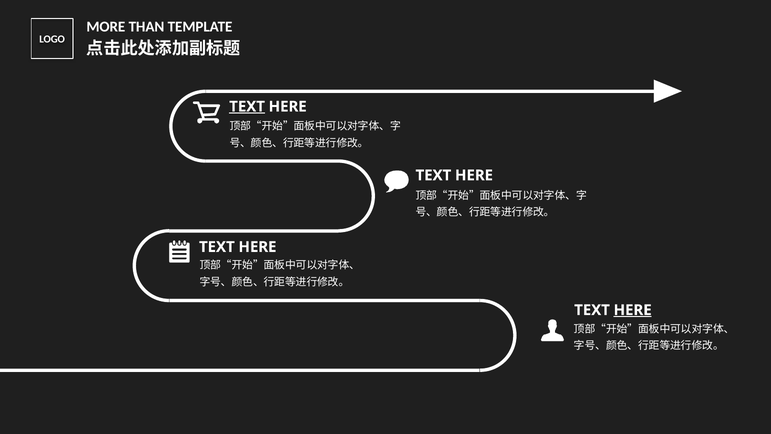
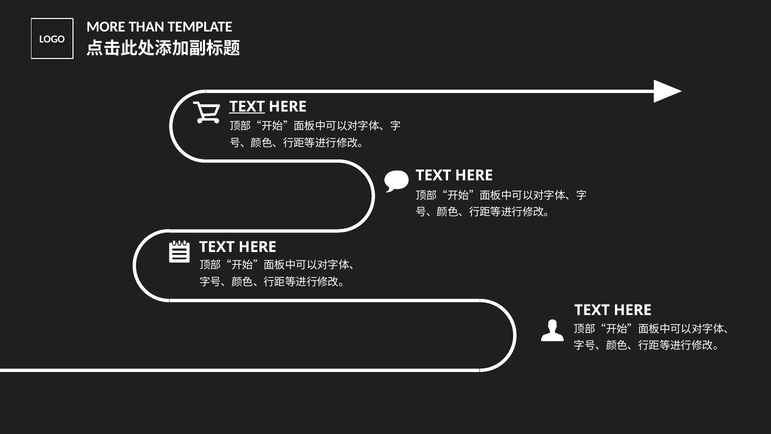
HERE underline: present -> none (633, 310)
